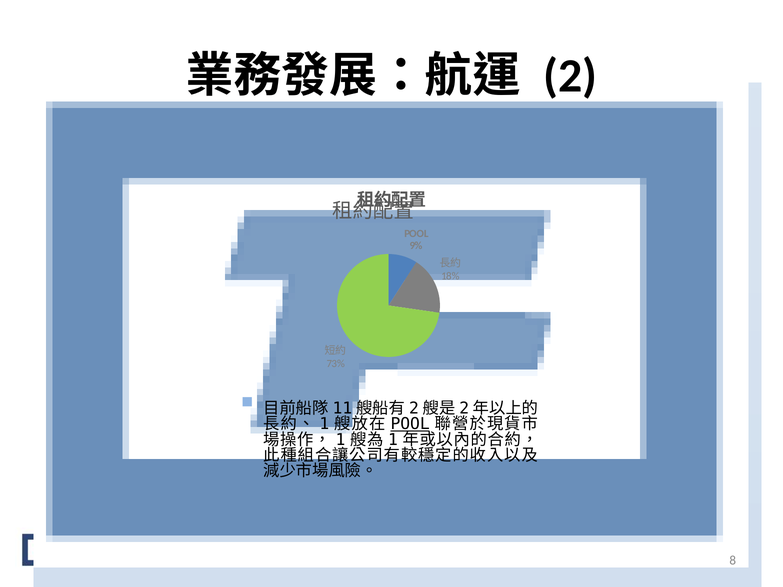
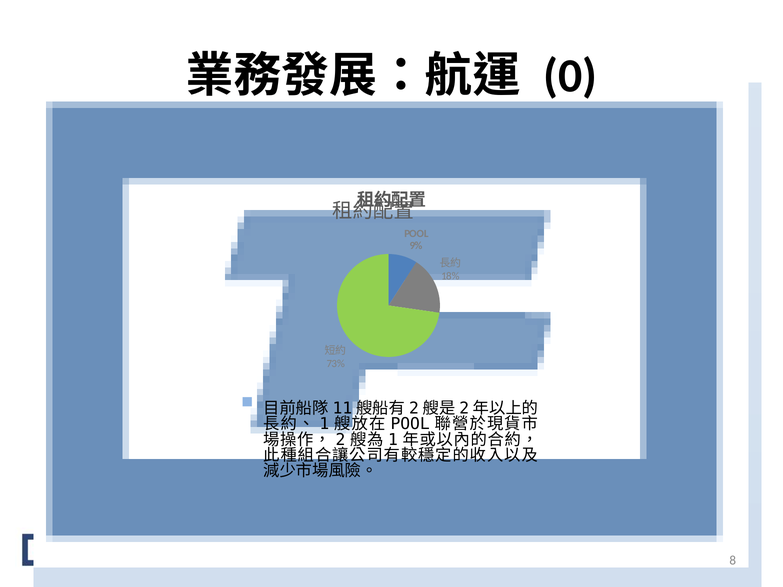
2: 2 -> 0 (570, 76)
POOL underline: present -> none (410, 424)
1: 1 -> 2 (340, 440)
